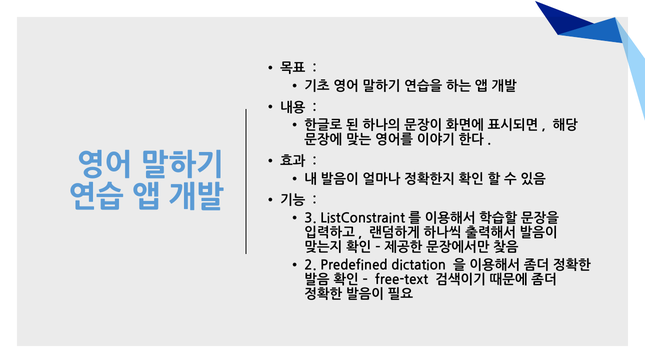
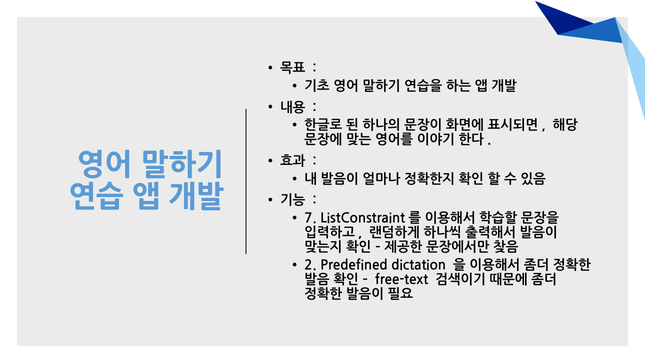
3: 3 -> 7 (310, 218)
